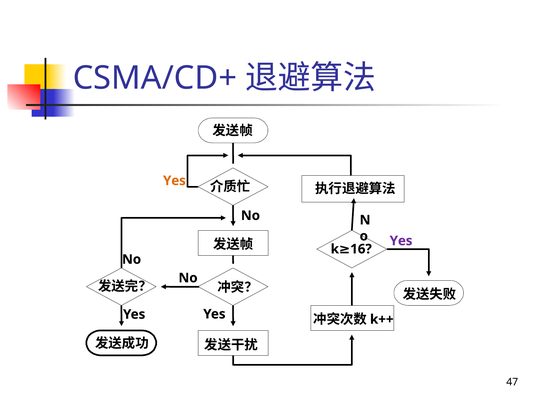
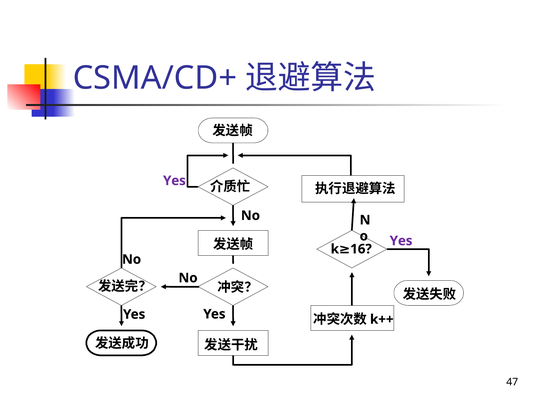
Yes colour: orange -> purple (174, 181)
